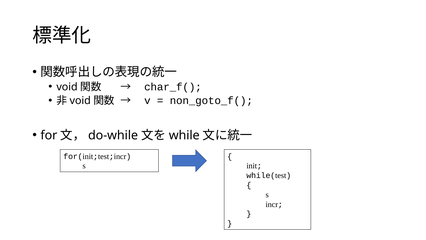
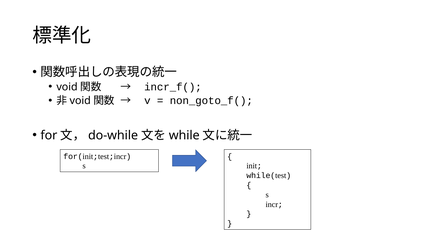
char_f(: char_f( -> incr_f( (173, 87)
